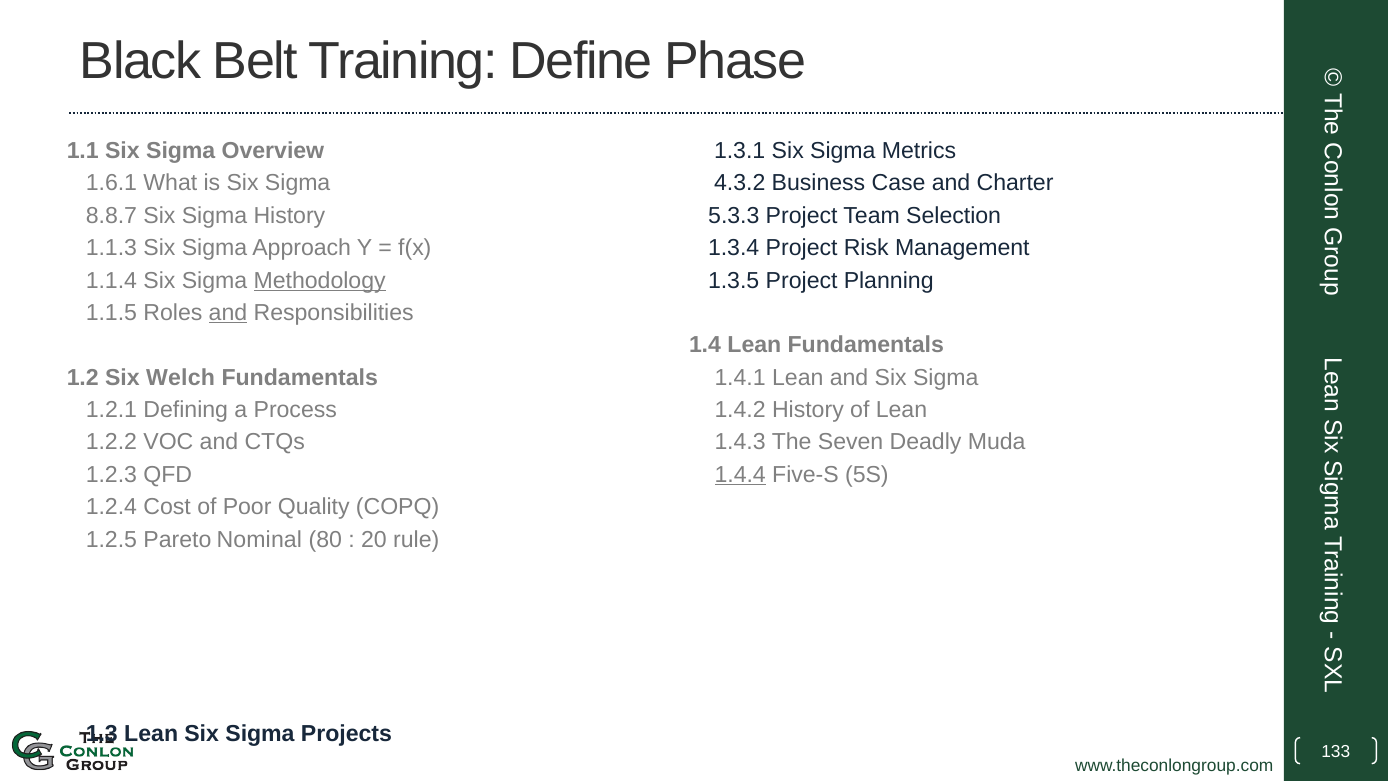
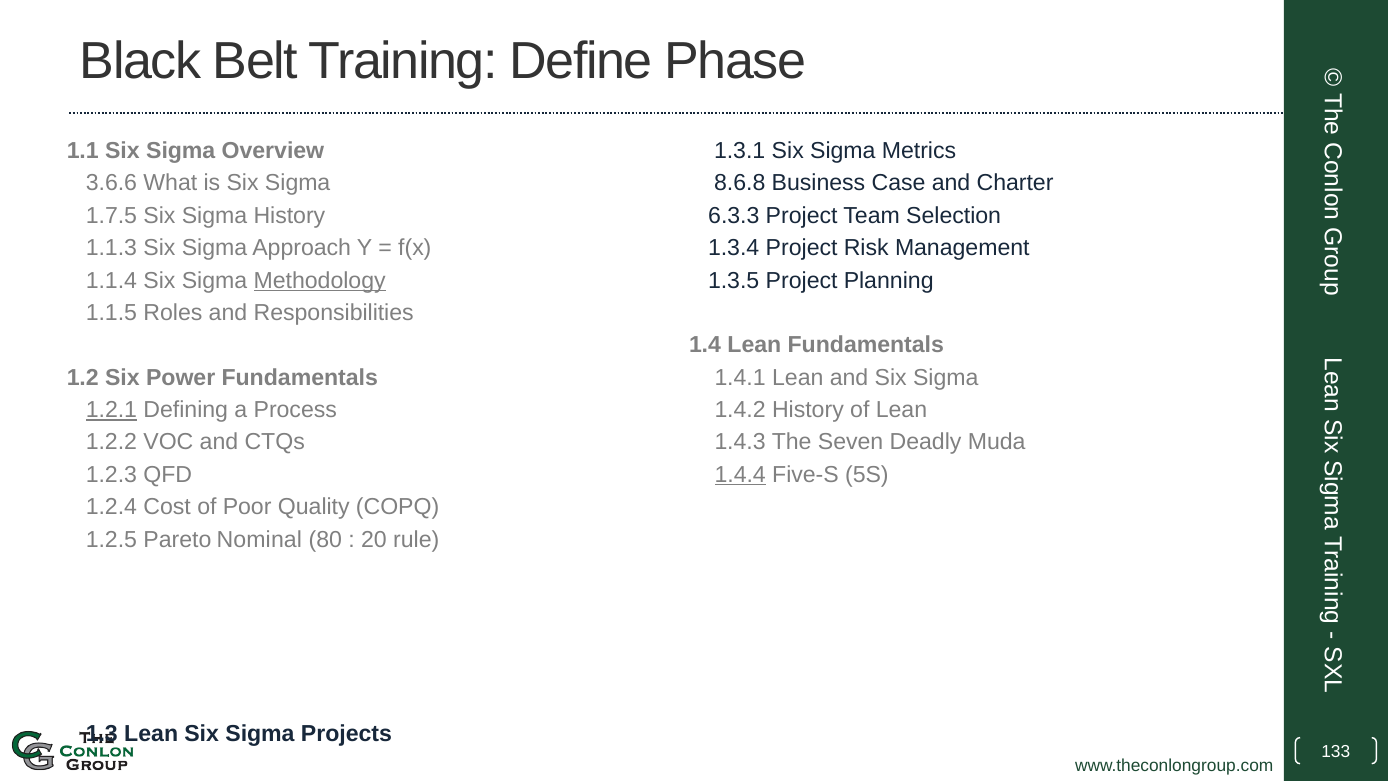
1.6.1: 1.6.1 -> 3.6.6 (111, 183)
4.3.2: 4.3.2 -> 8.6.8 (740, 183)
8.8.7: 8.8.7 -> 1.7.5 (111, 216)
5.3.3: 5.3.3 -> 6.3.3 (734, 216)
and underline: present -> none (228, 313)
Welch: Welch -> Power (181, 377)
1.2.1 underline: none -> present (111, 410)
